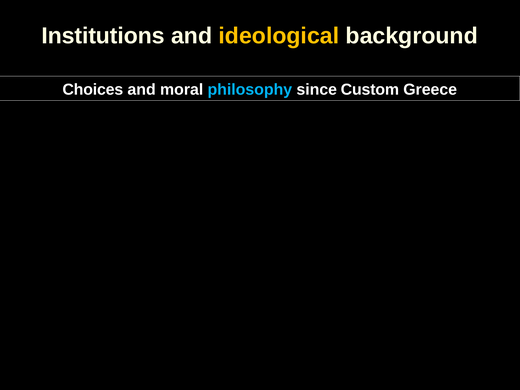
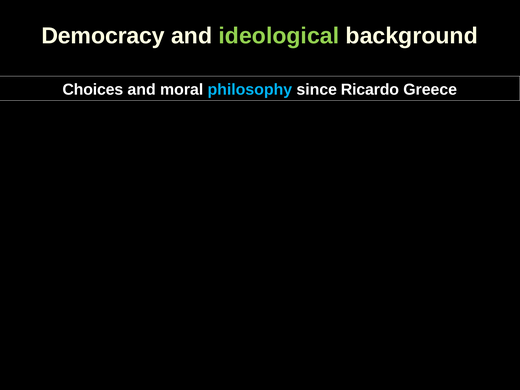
Institutions: Institutions -> Democracy (103, 36)
ideological colour: yellow -> light green (279, 36)
Custom: Custom -> Ricardo (370, 89)
